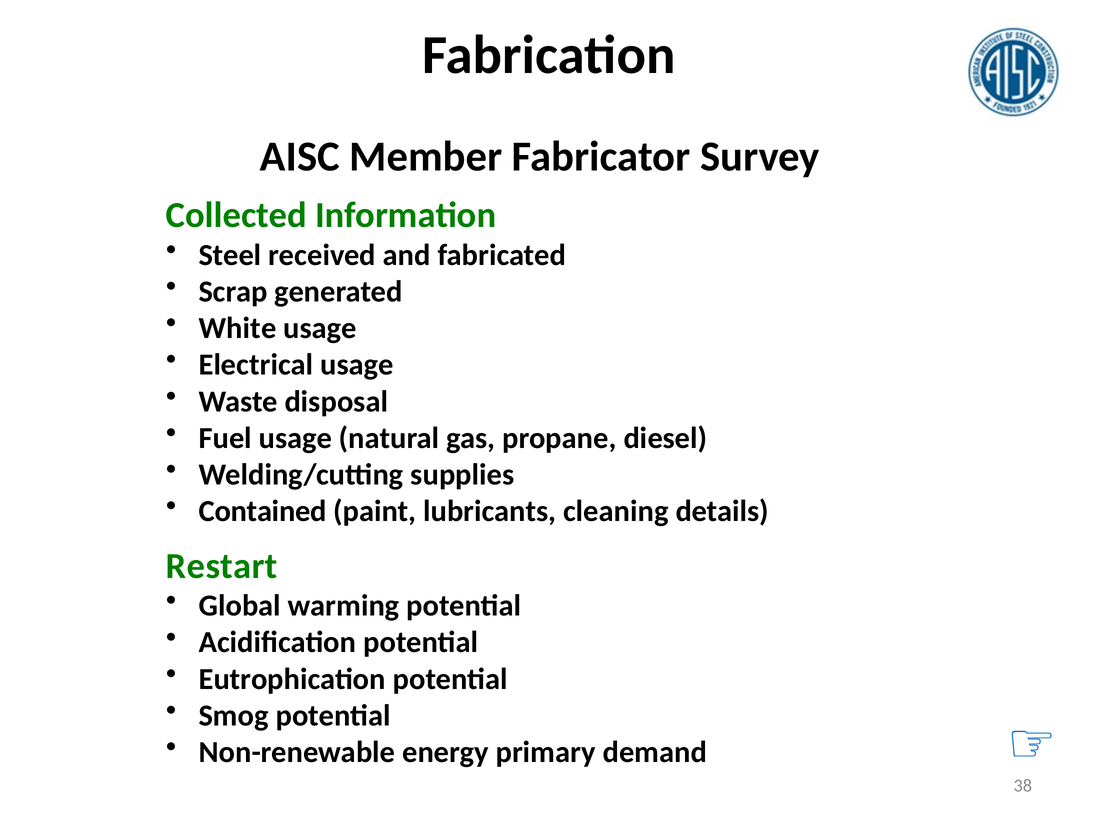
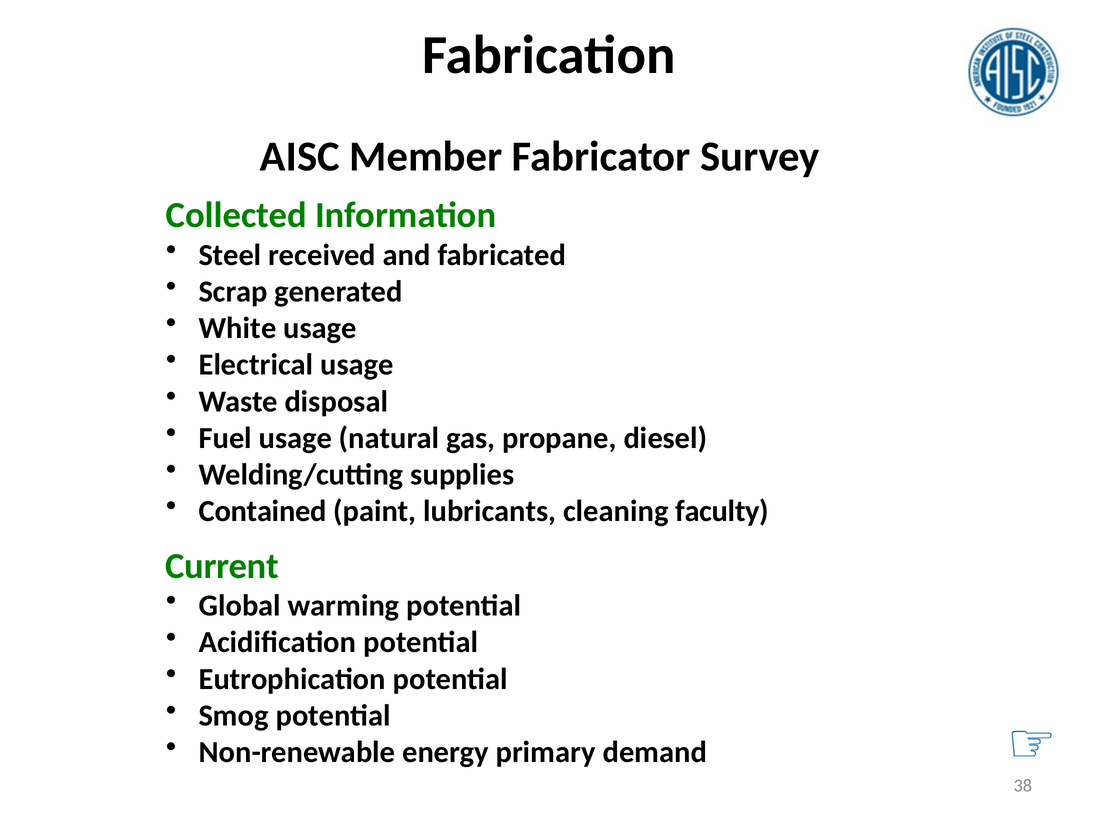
details: details -> faculty (722, 512)
Restart: Restart -> Current (222, 566)
